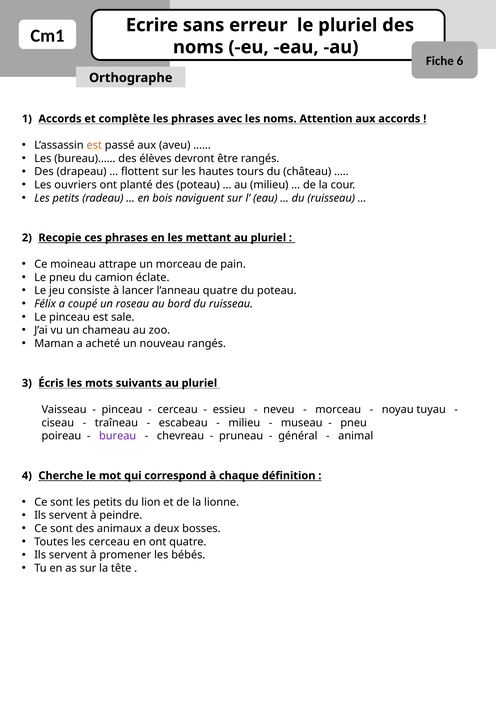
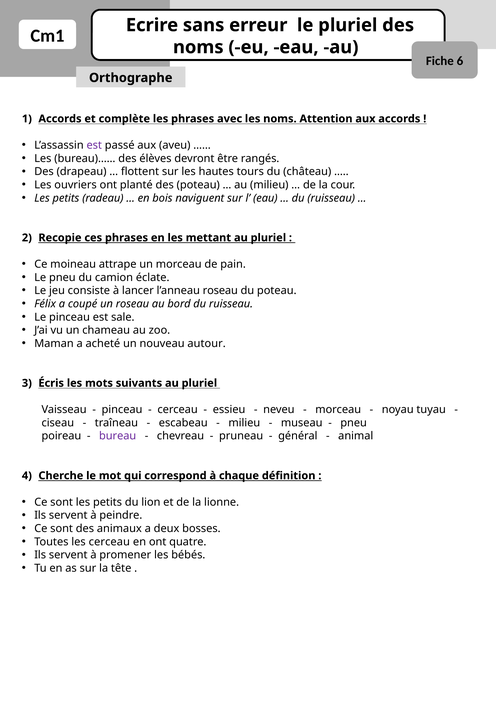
est colour: orange -> purple (94, 145)
l’anneau quatre: quatre -> roseau (220, 291)
nouveau rangés: rangés -> autour (207, 344)
